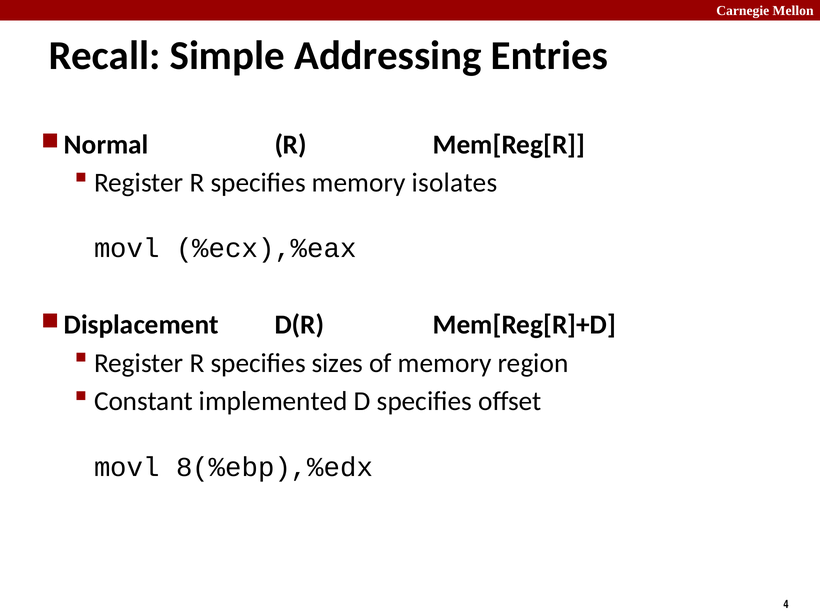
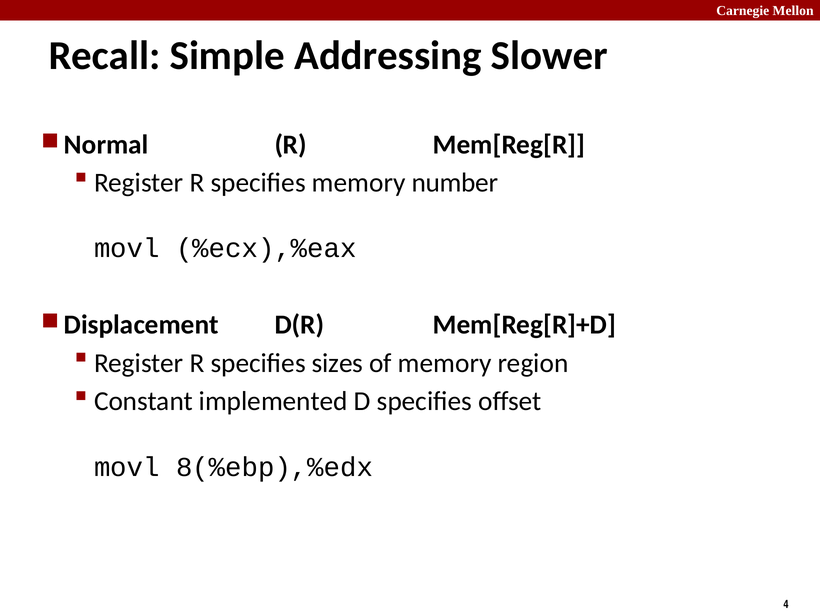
Entries: Entries -> Slower (549, 56)
isolates: isolates -> number (455, 183)
